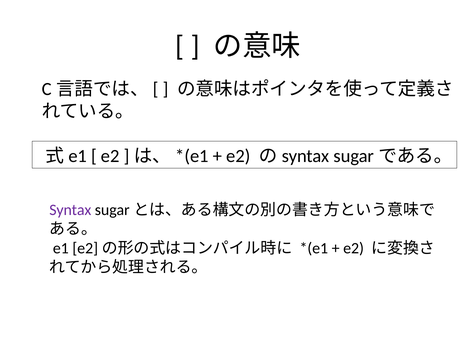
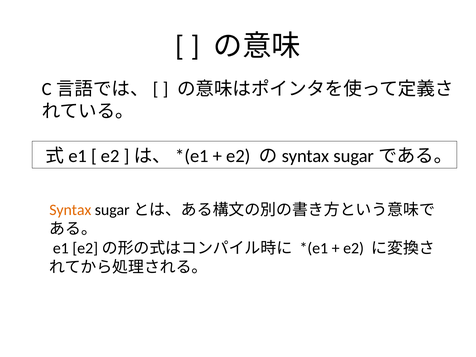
Syntax colour: purple -> orange (70, 210)
